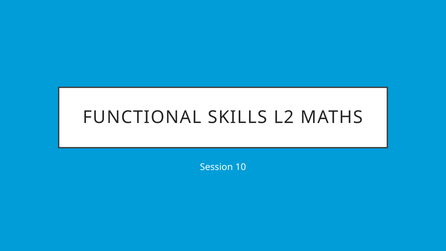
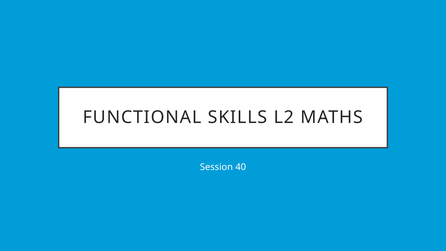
10: 10 -> 40 (241, 167)
